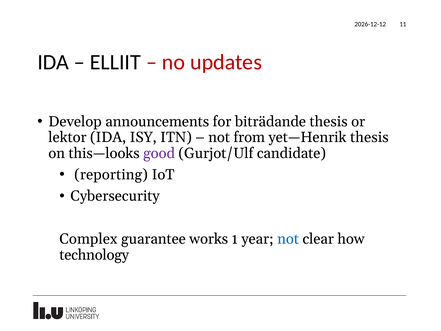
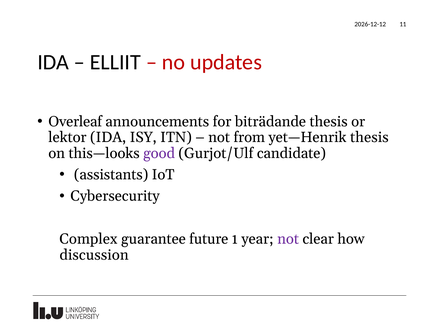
Develop: Develop -> Overleaf (75, 121)
reporting: reporting -> assistants (111, 175)
works: works -> future (209, 239)
not colour: blue -> purple (288, 239)
technology: technology -> discussion (94, 255)
